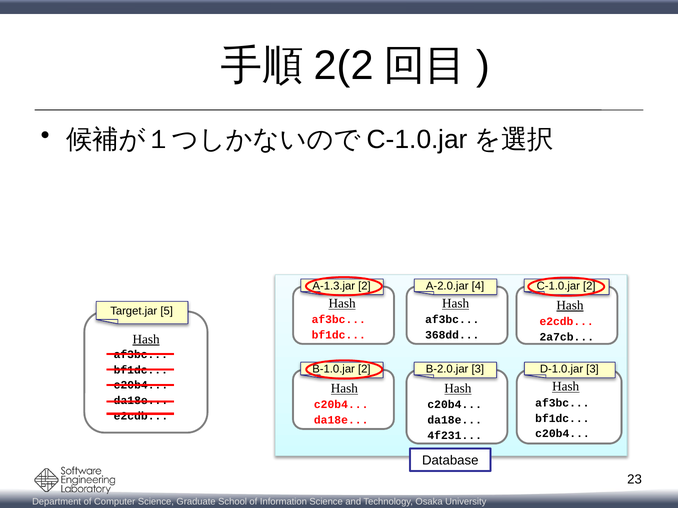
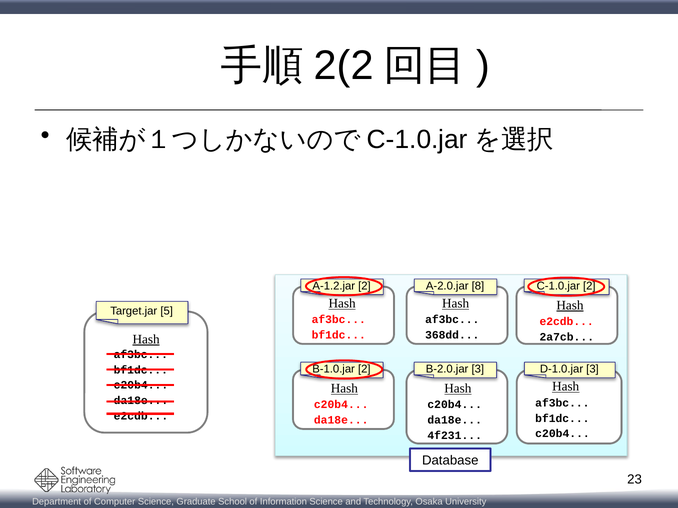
A-1.3.jar: A-1.3.jar -> A-1.2.jar (334, 286)
4: 4 -> 8 (478, 286)
